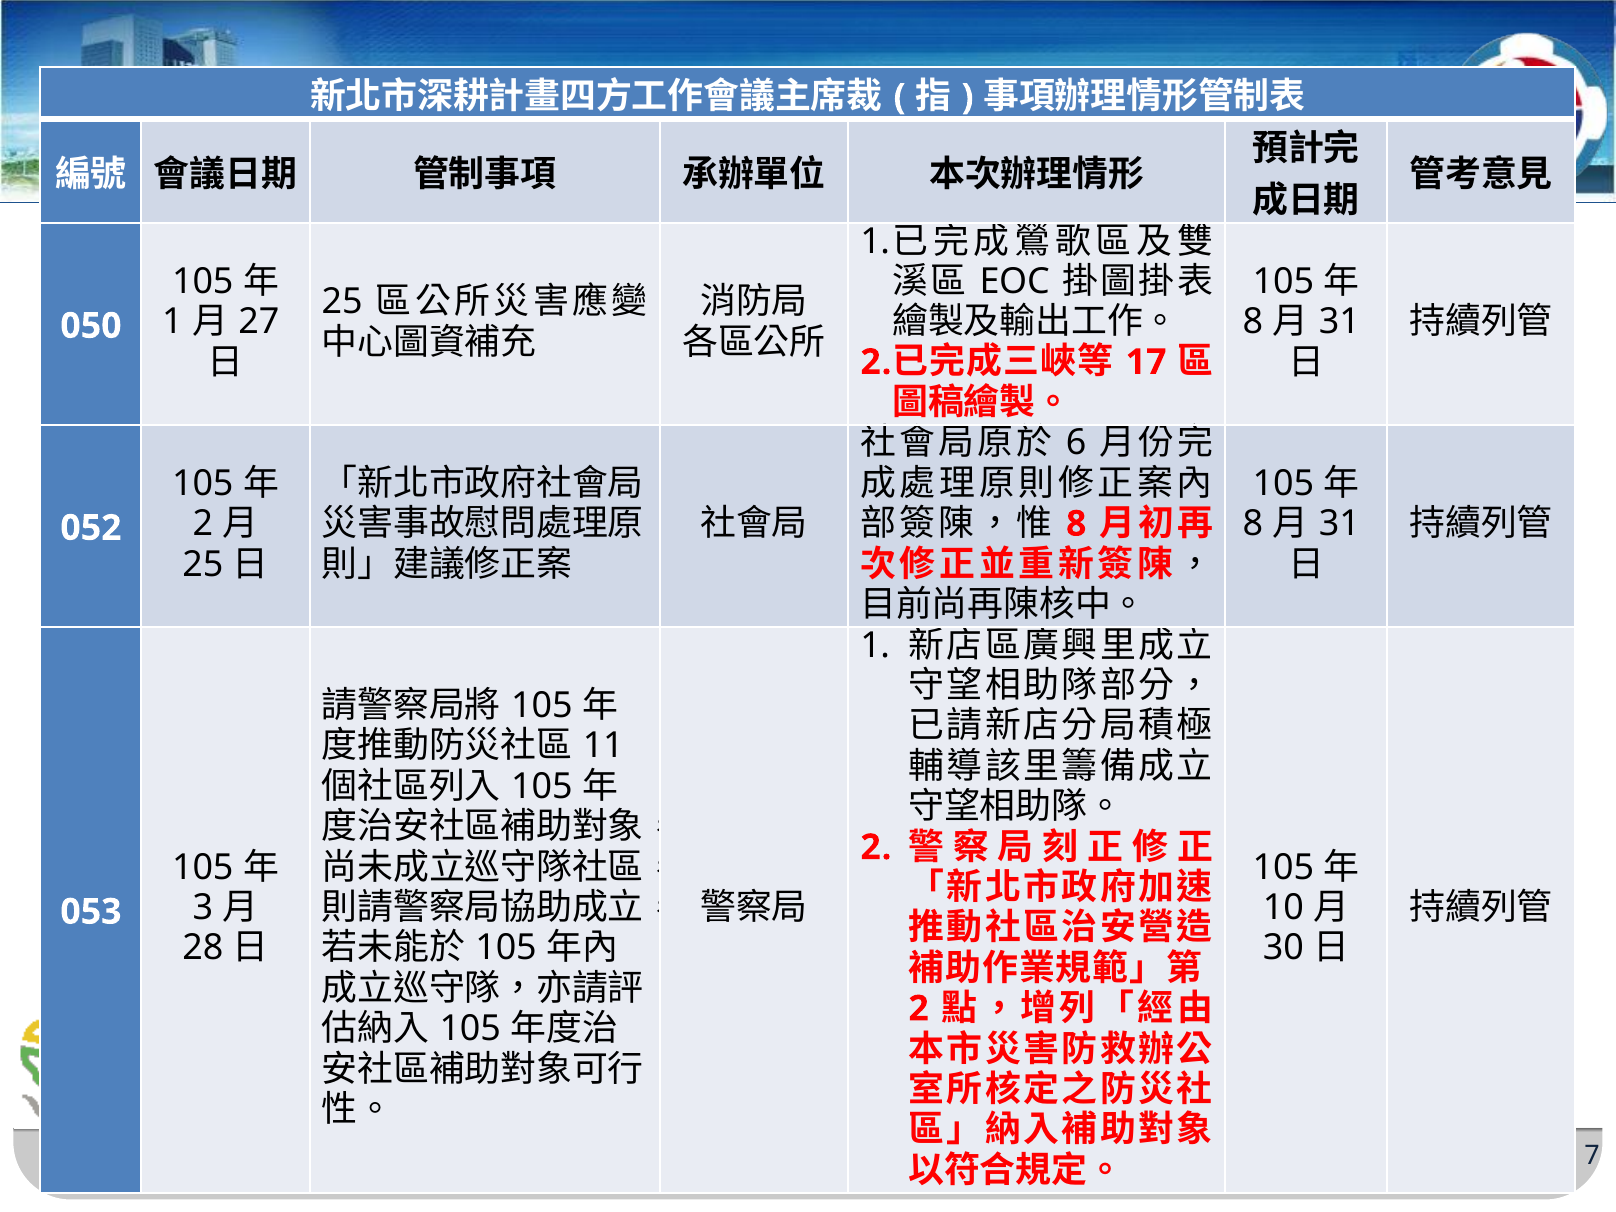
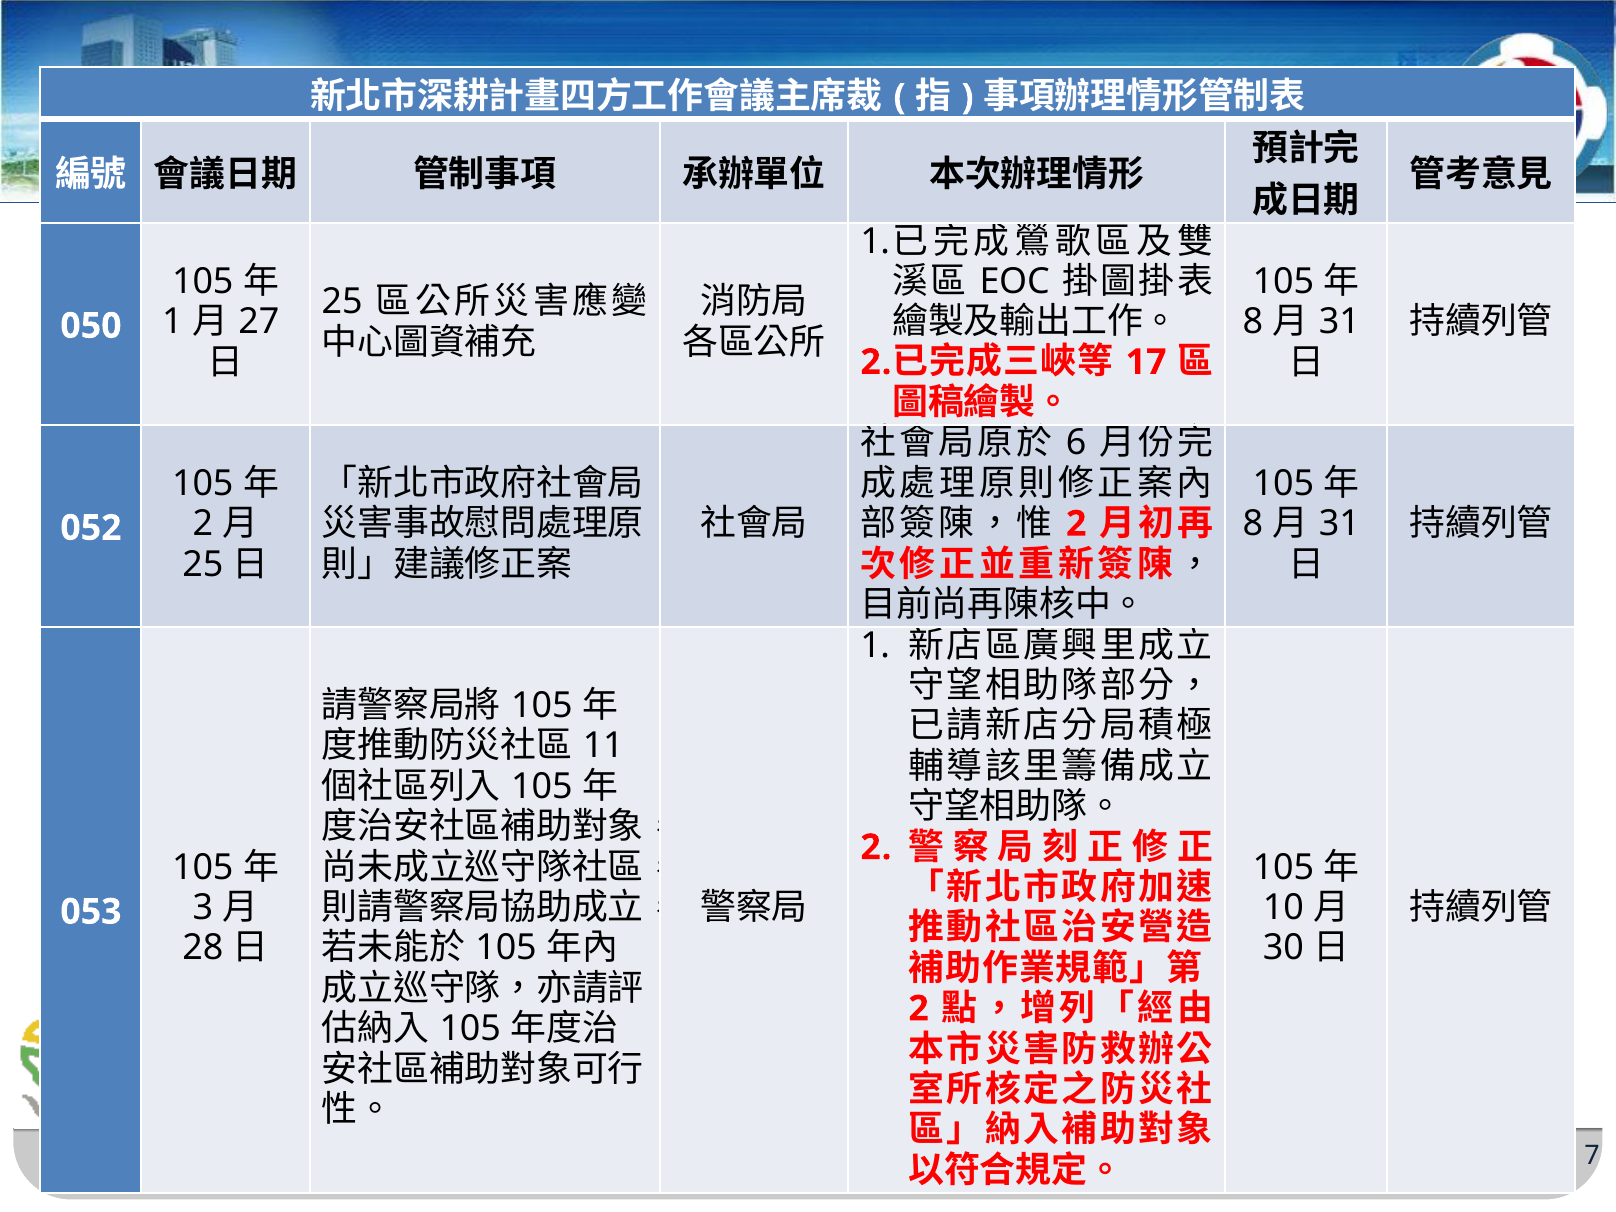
8: 8 -> 2 (1076, 524)
